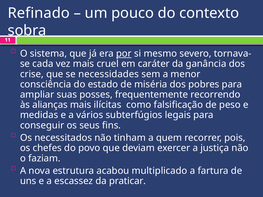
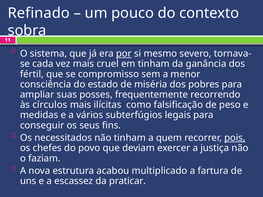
em caráter: caráter -> tinham (154, 64)
crise: crise -> fértil (32, 74)
necessidades: necessidades -> compromisso (109, 74)
alianças: alianças -> círculos (50, 105)
pois underline: none -> present (235, 138)
